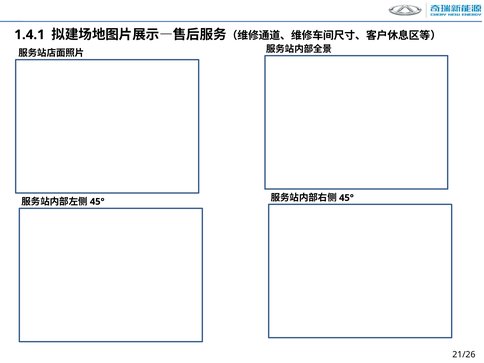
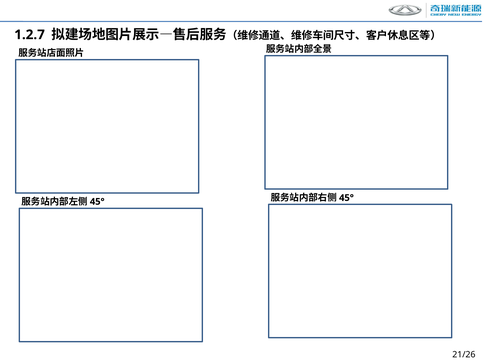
1.4.1: 1.4.1 -> 1.2.7 (30, 35)
